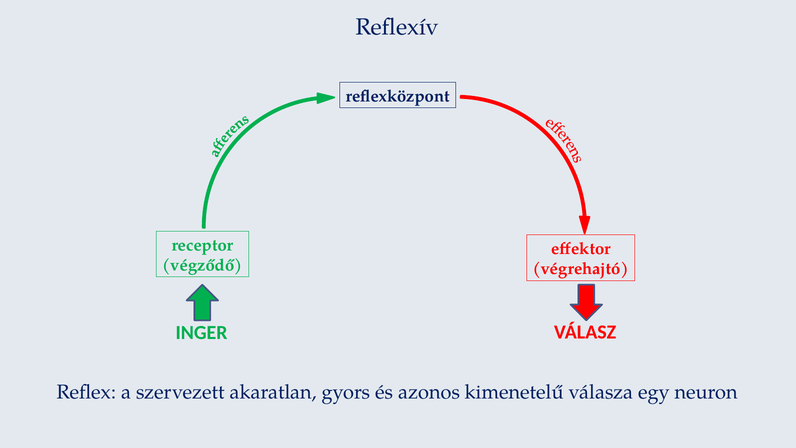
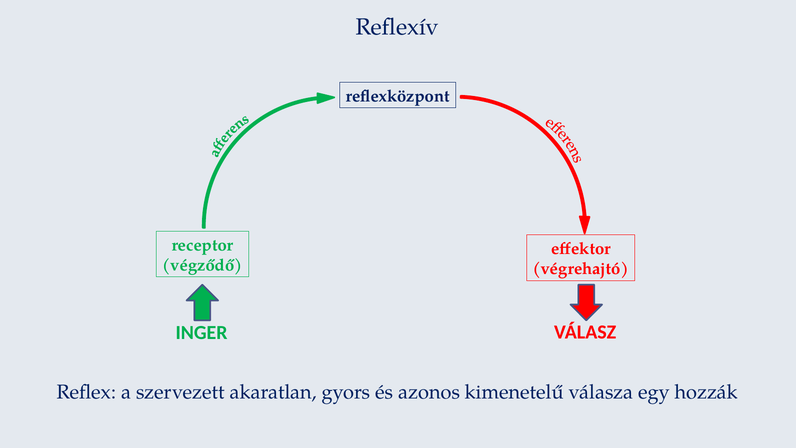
neuron: neuron -> hozzák (706, 392)
